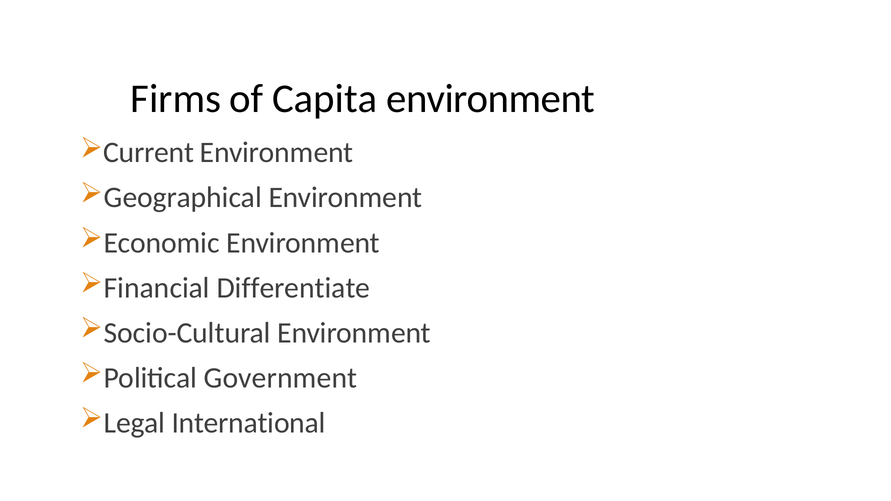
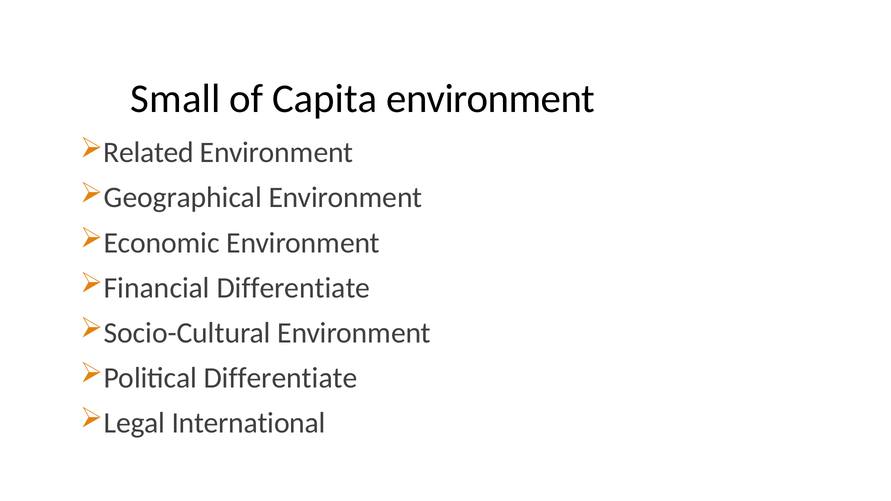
Firms: Firms -> Small (176, 99)
Current: Current -> Related (149, 153)
Political Government: Government -> Differentiate (281, 378)
